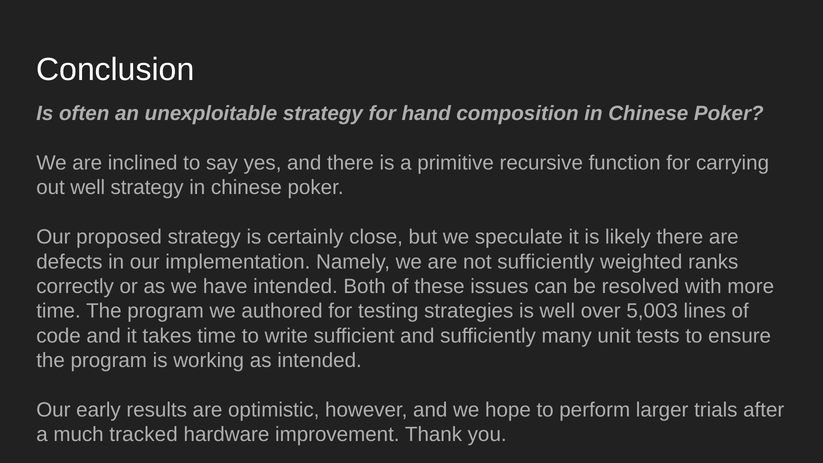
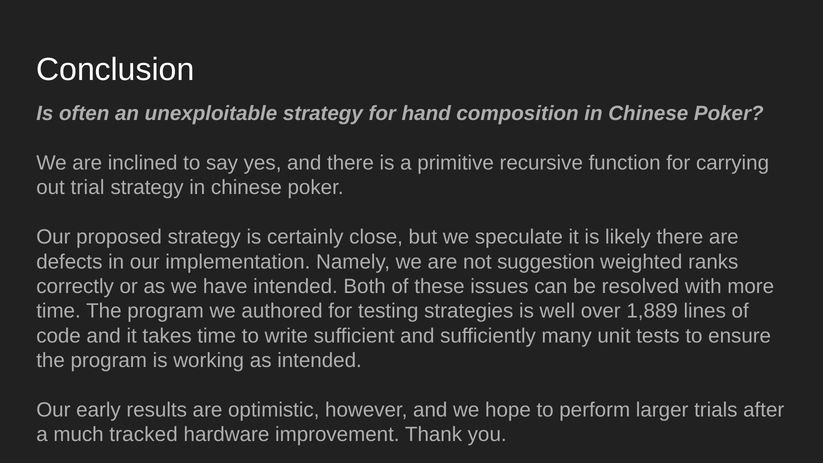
out well: well -> trial (88, 188)
not sufficiently: sufficiently -> suggestion (546, 262)
5,003: 5,003 -> 1,889 (652, 311)
